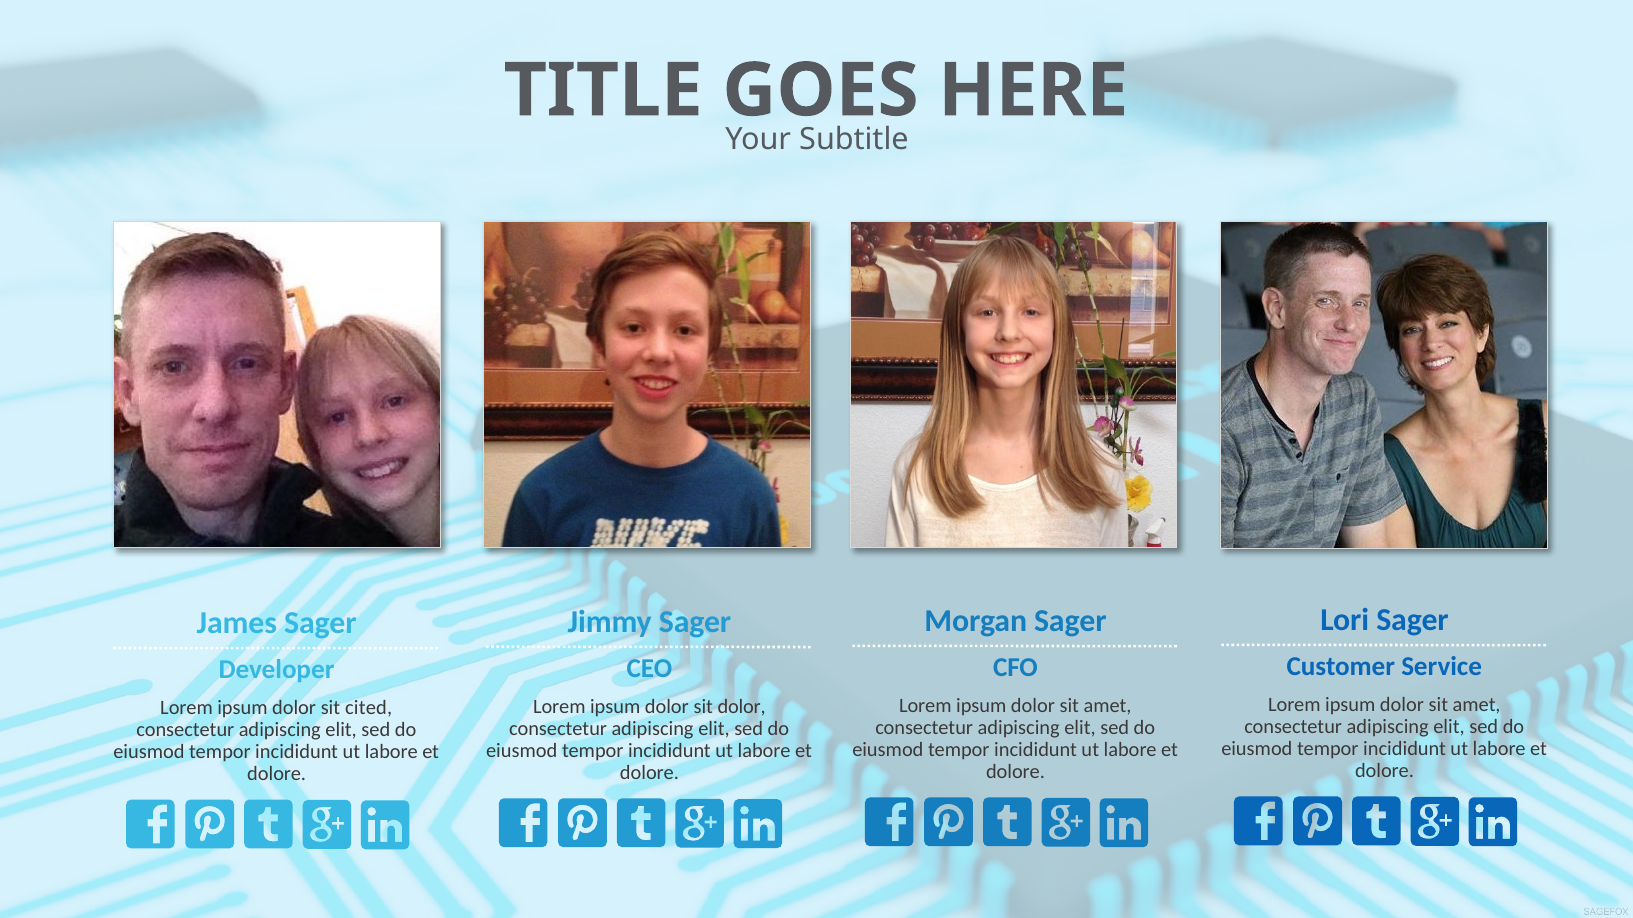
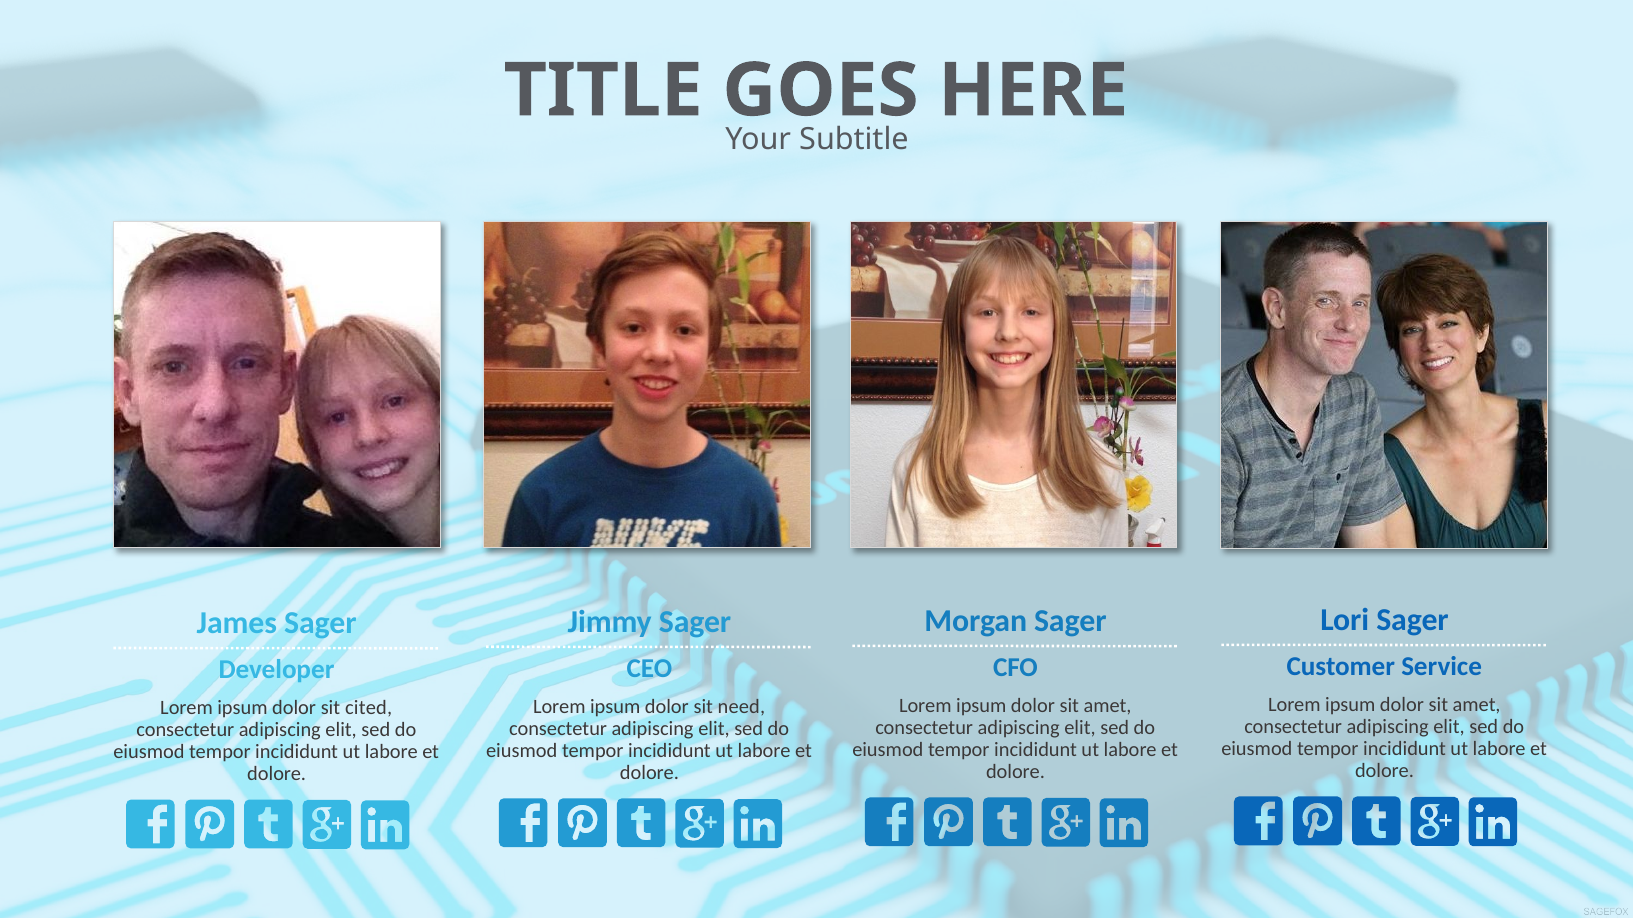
sit dolor: dolor -> need (741, 707)
